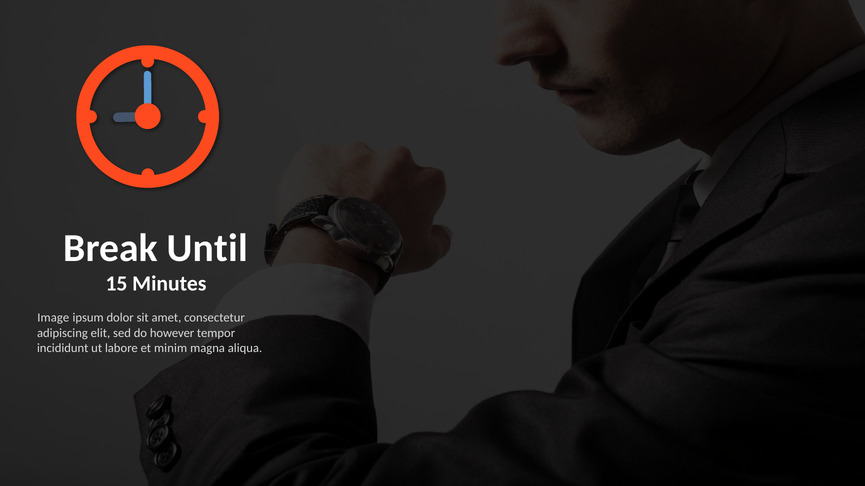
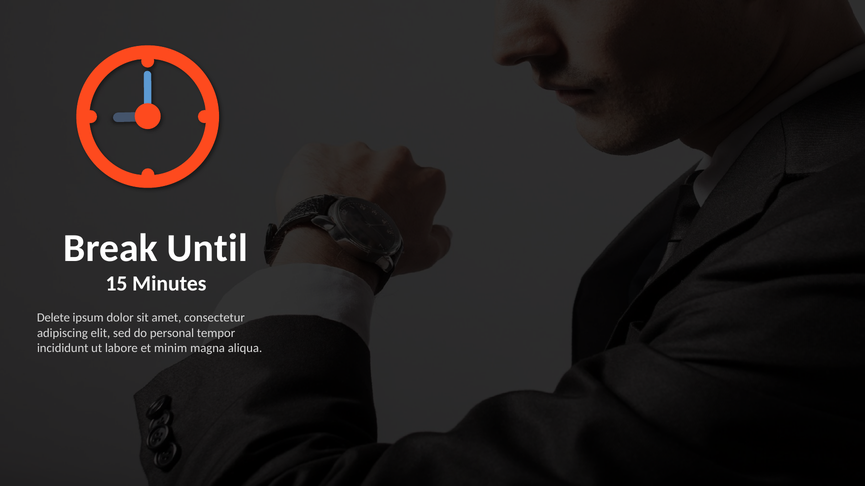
Image: Image -> Delete (53, 318)
however: however -> personal (172, 333)
